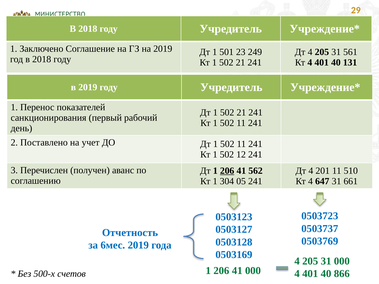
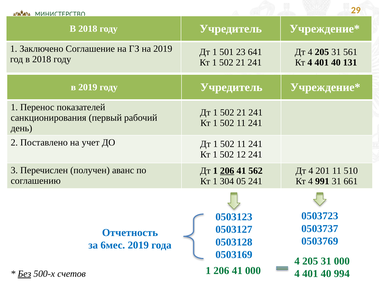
249: 249 -> 641 (255, 52)
647: 647 -> 991 (322, 181)
866: 866 -> 994 (342, 274)
Без underline: none -> present (24, 274)
